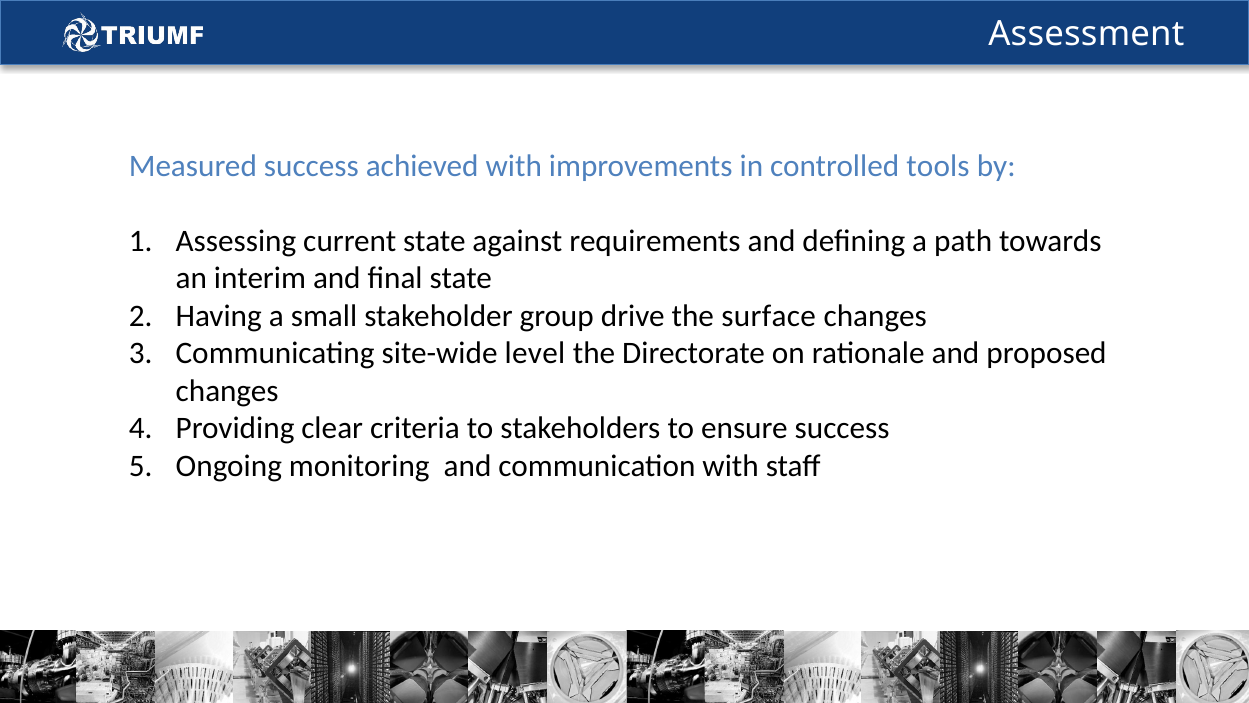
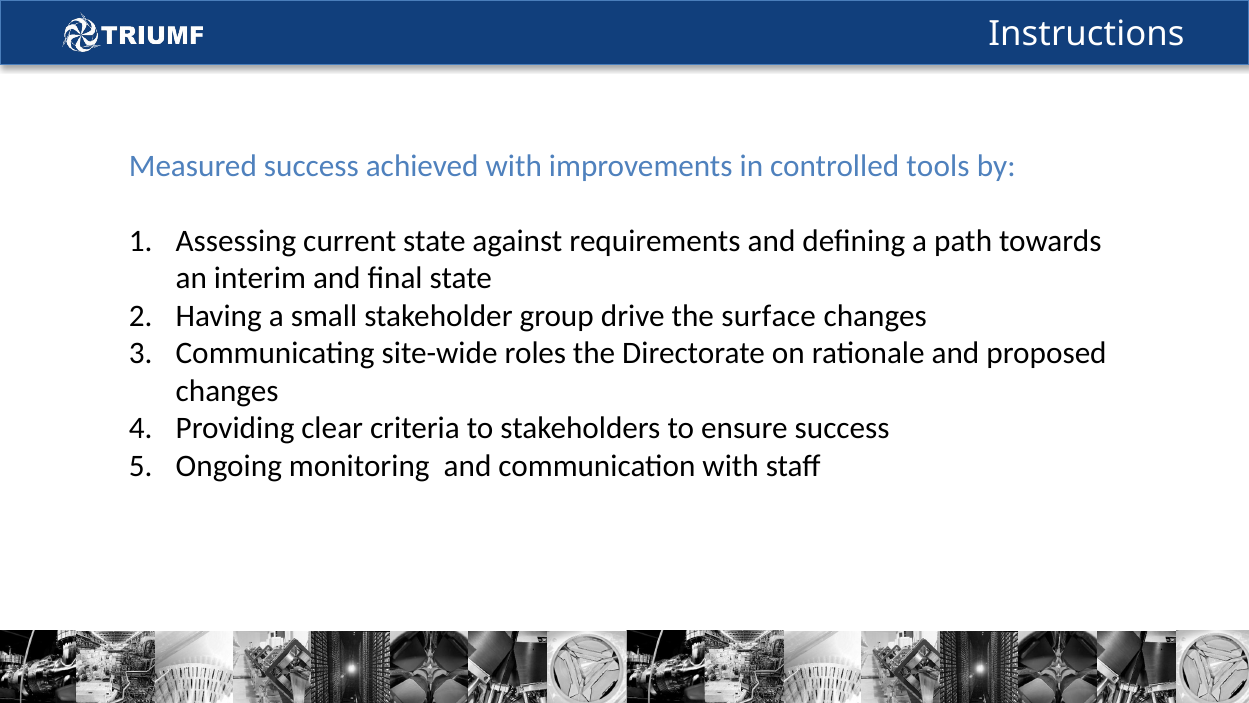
Assessment: Assessment -> Instructions (1086, 34)
level: level -> roles (535, 353)
